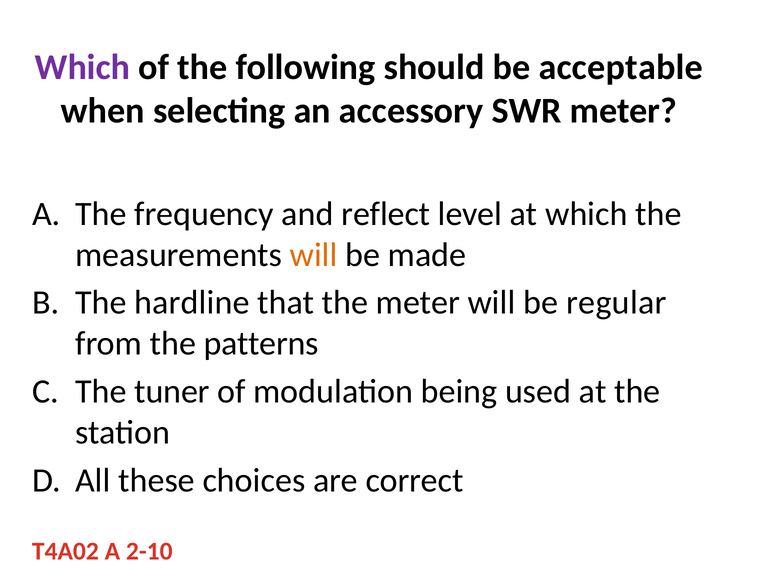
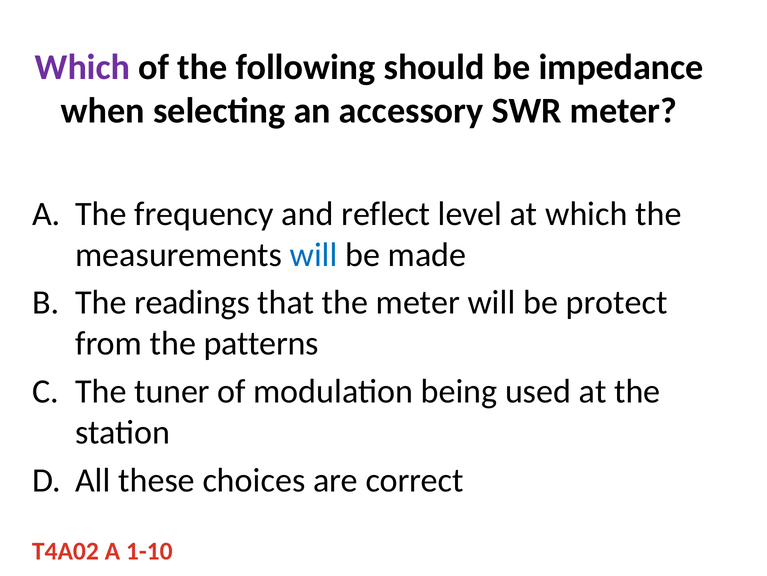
acceptable: acceptable -> impedance (621, 67)
will colour: orange -> blue (314, 254)
hardline: hardline -> readings (192, 302)
regular: regular -> protect (617, 302)
2-10: 2-10 -> 1-10 (149, 551)
